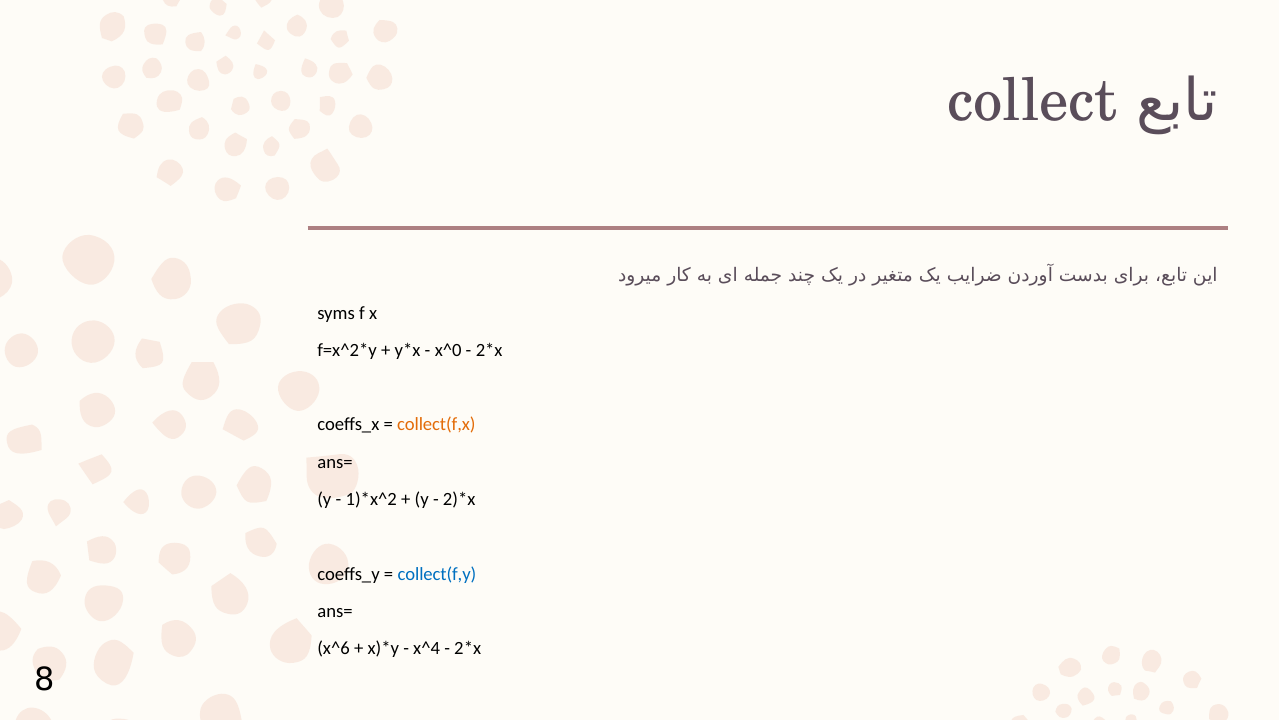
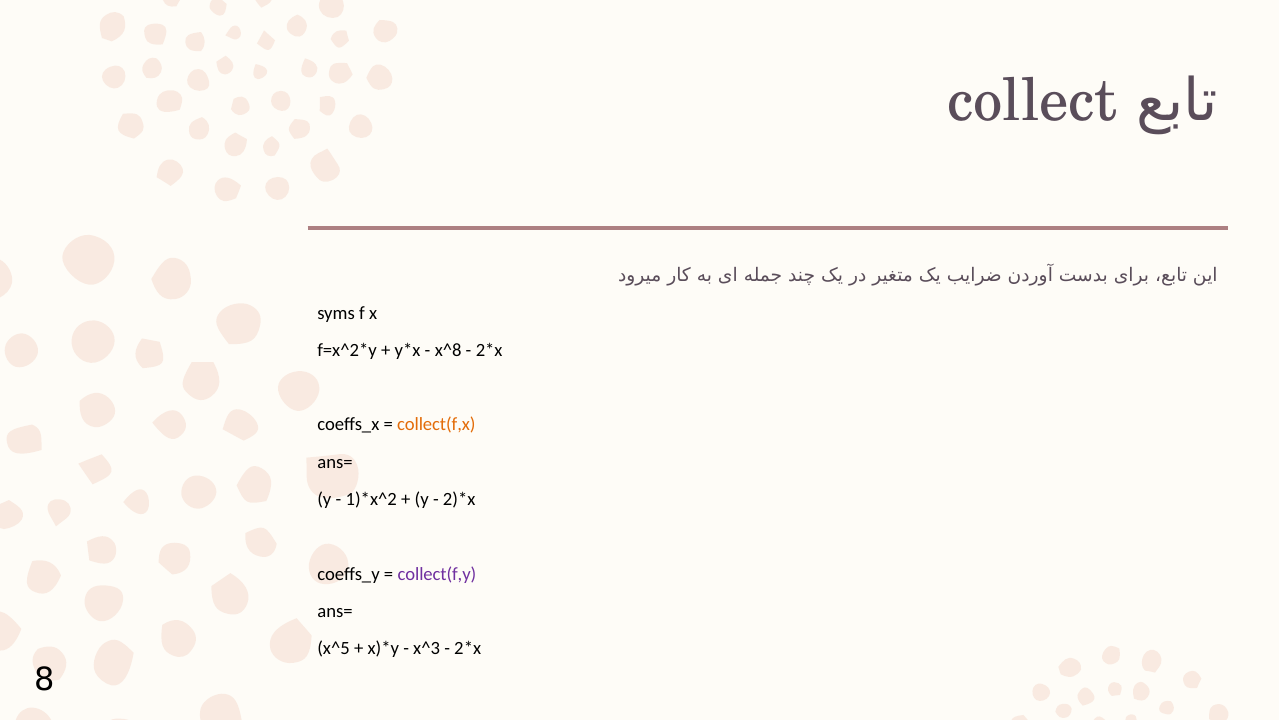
x^0: x^0 -> x^8 (448, 350)
collect(f,y colour: blue -> purple (437, 573)
x^6: x^6 -> x^5 (334, 648)
x^4: x^4 -> x^3 (427, 648)
